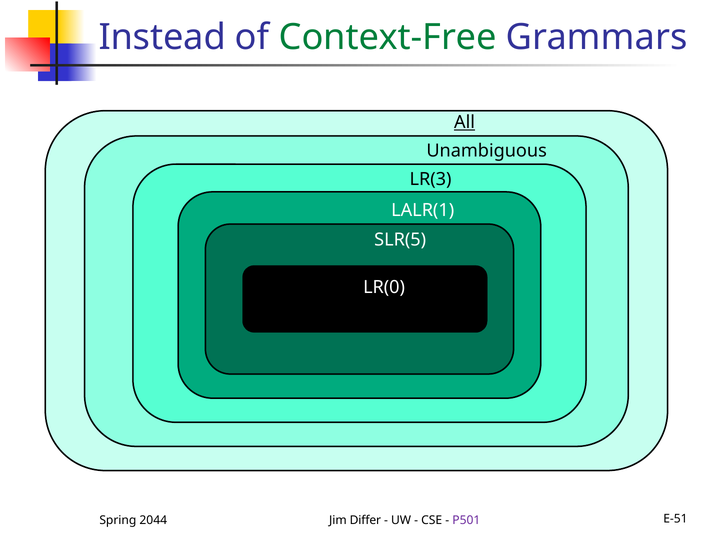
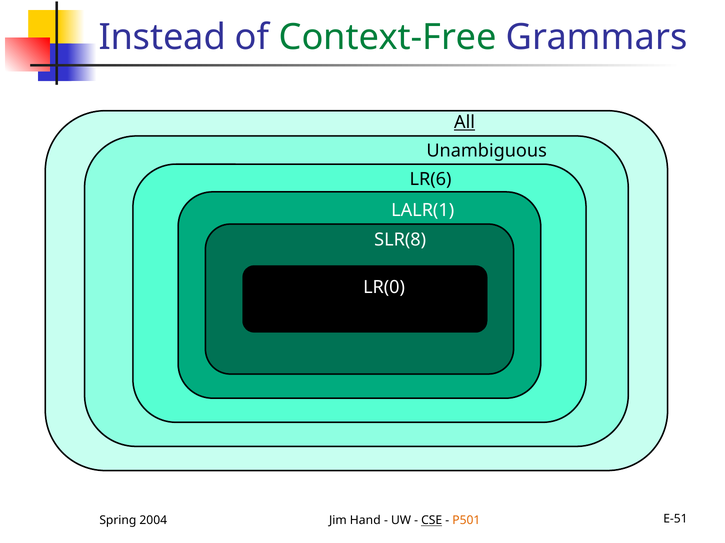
LR(3: LR(3 -> LR(6 (430, 180)
SLR(5: SLR(5 -> SLR(8 (400, 240)
2044: 2044 -> 2004 (153, 521)
Differ: Differ -> Hand (365, 521)
CSE underline: none -> present (432, 521)
P501 colour: purple -> orange (466, 521)
